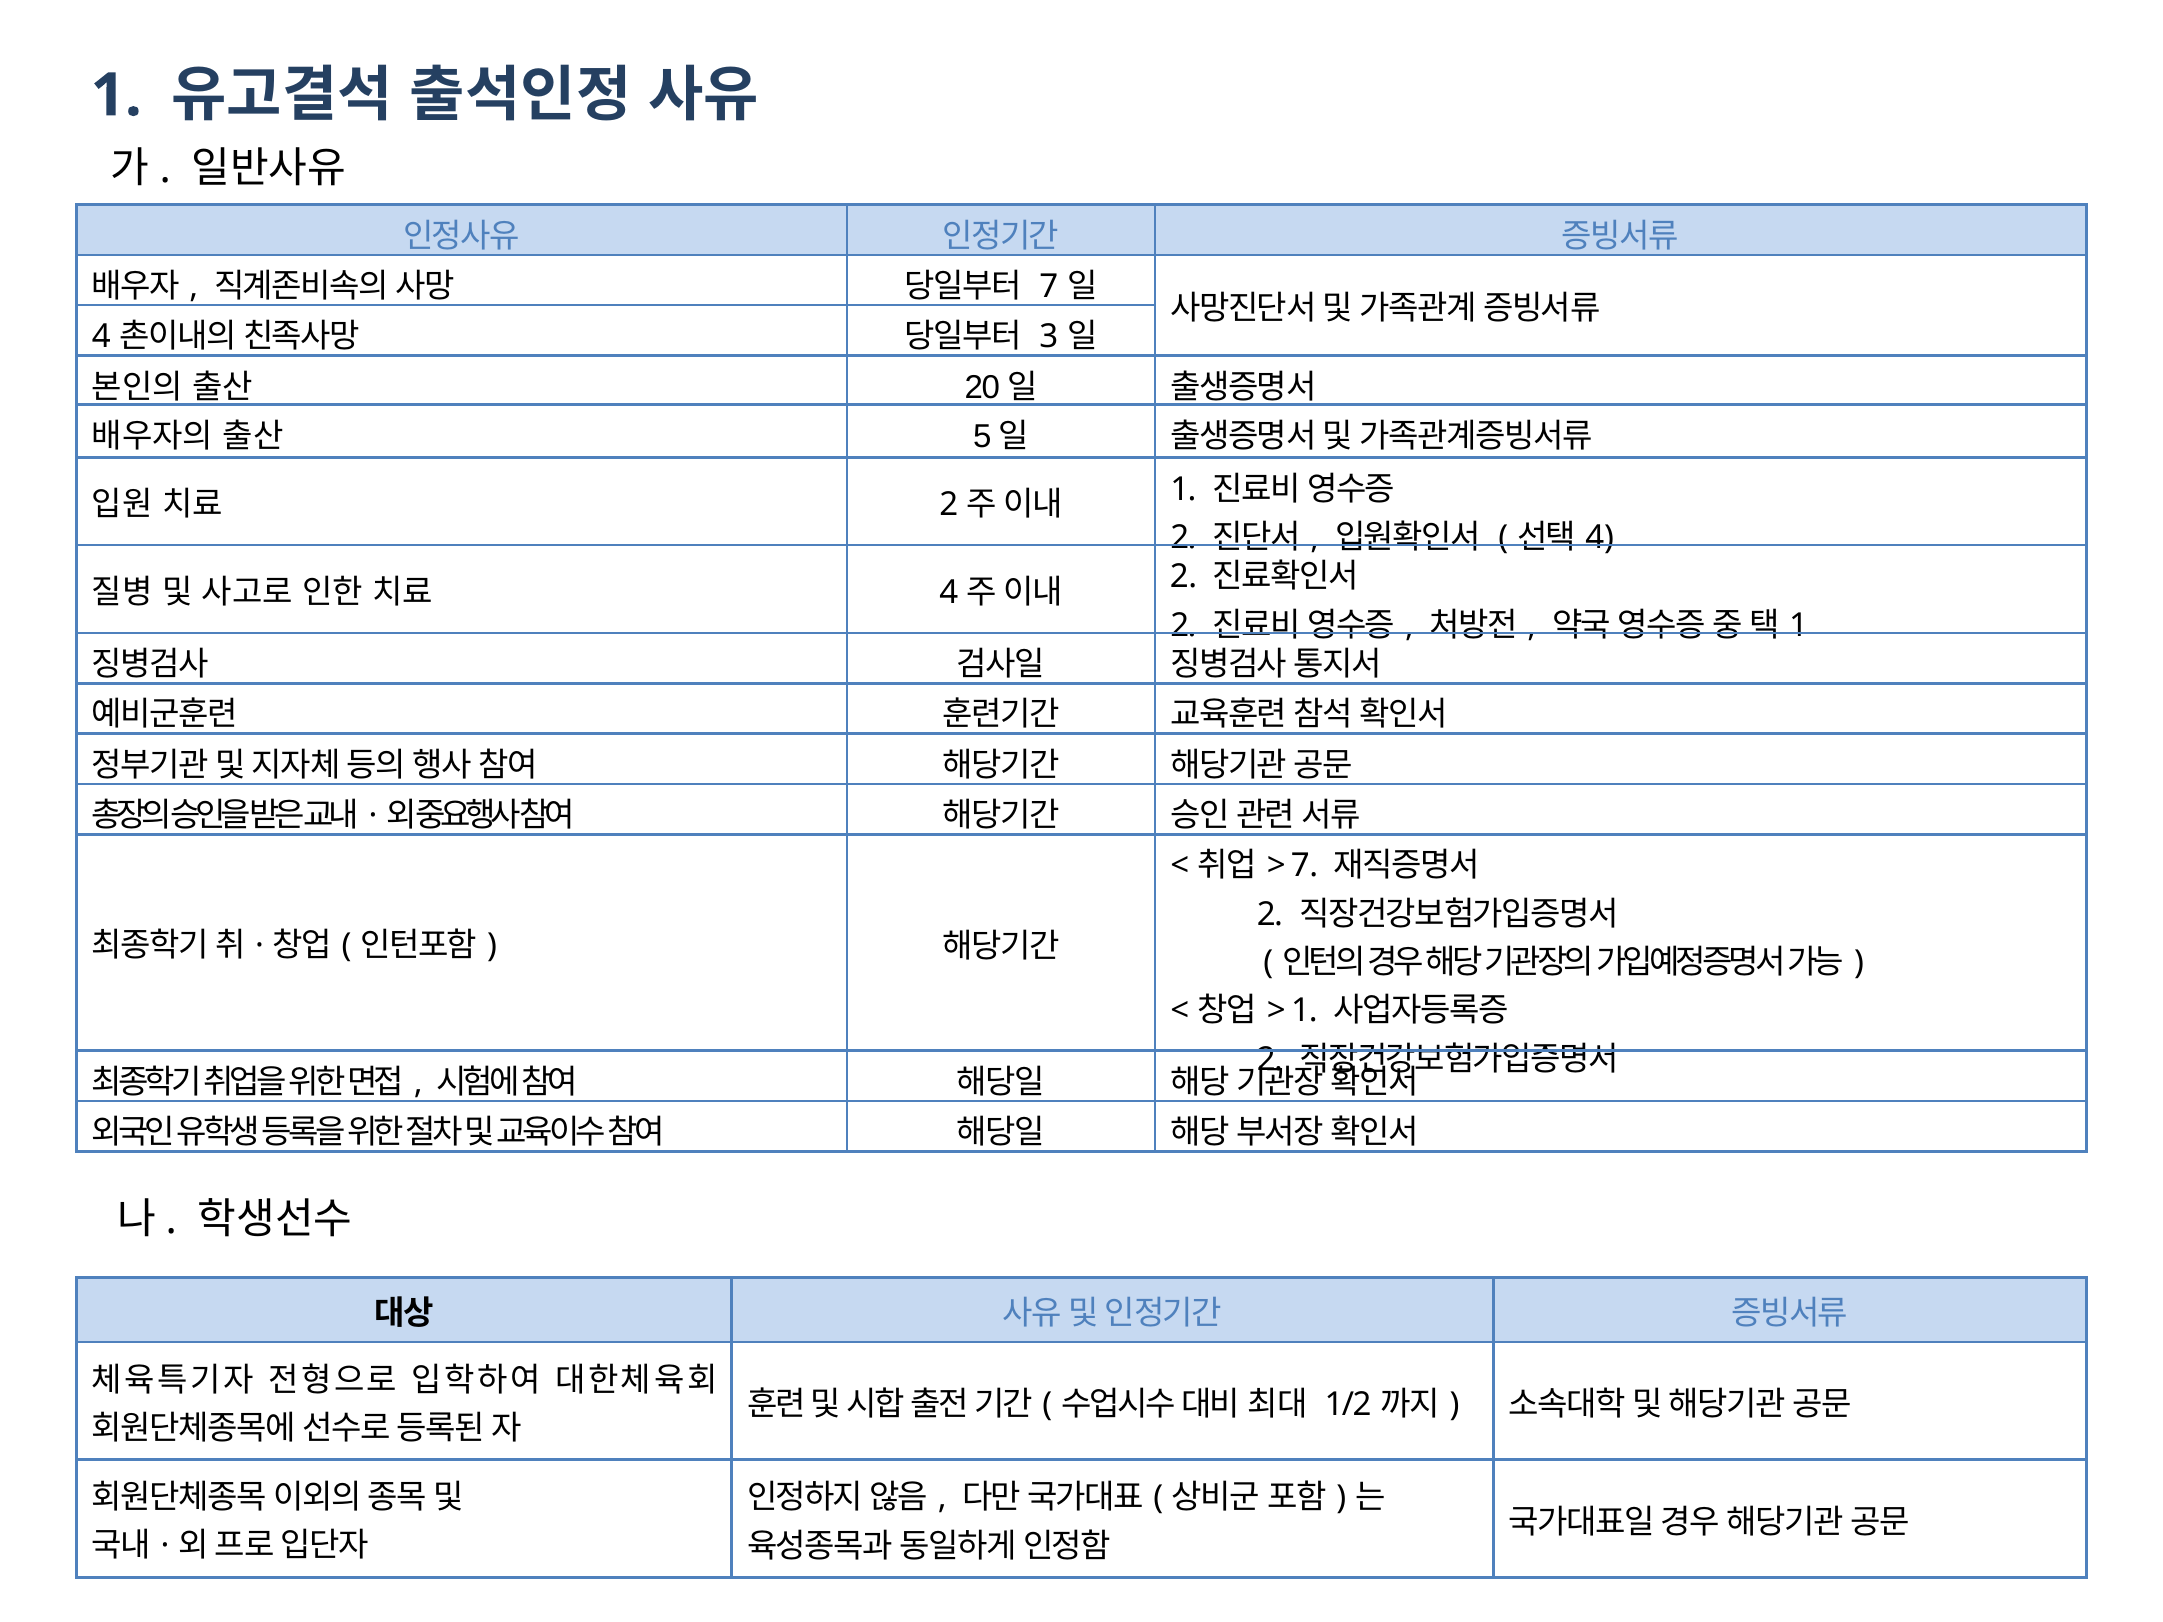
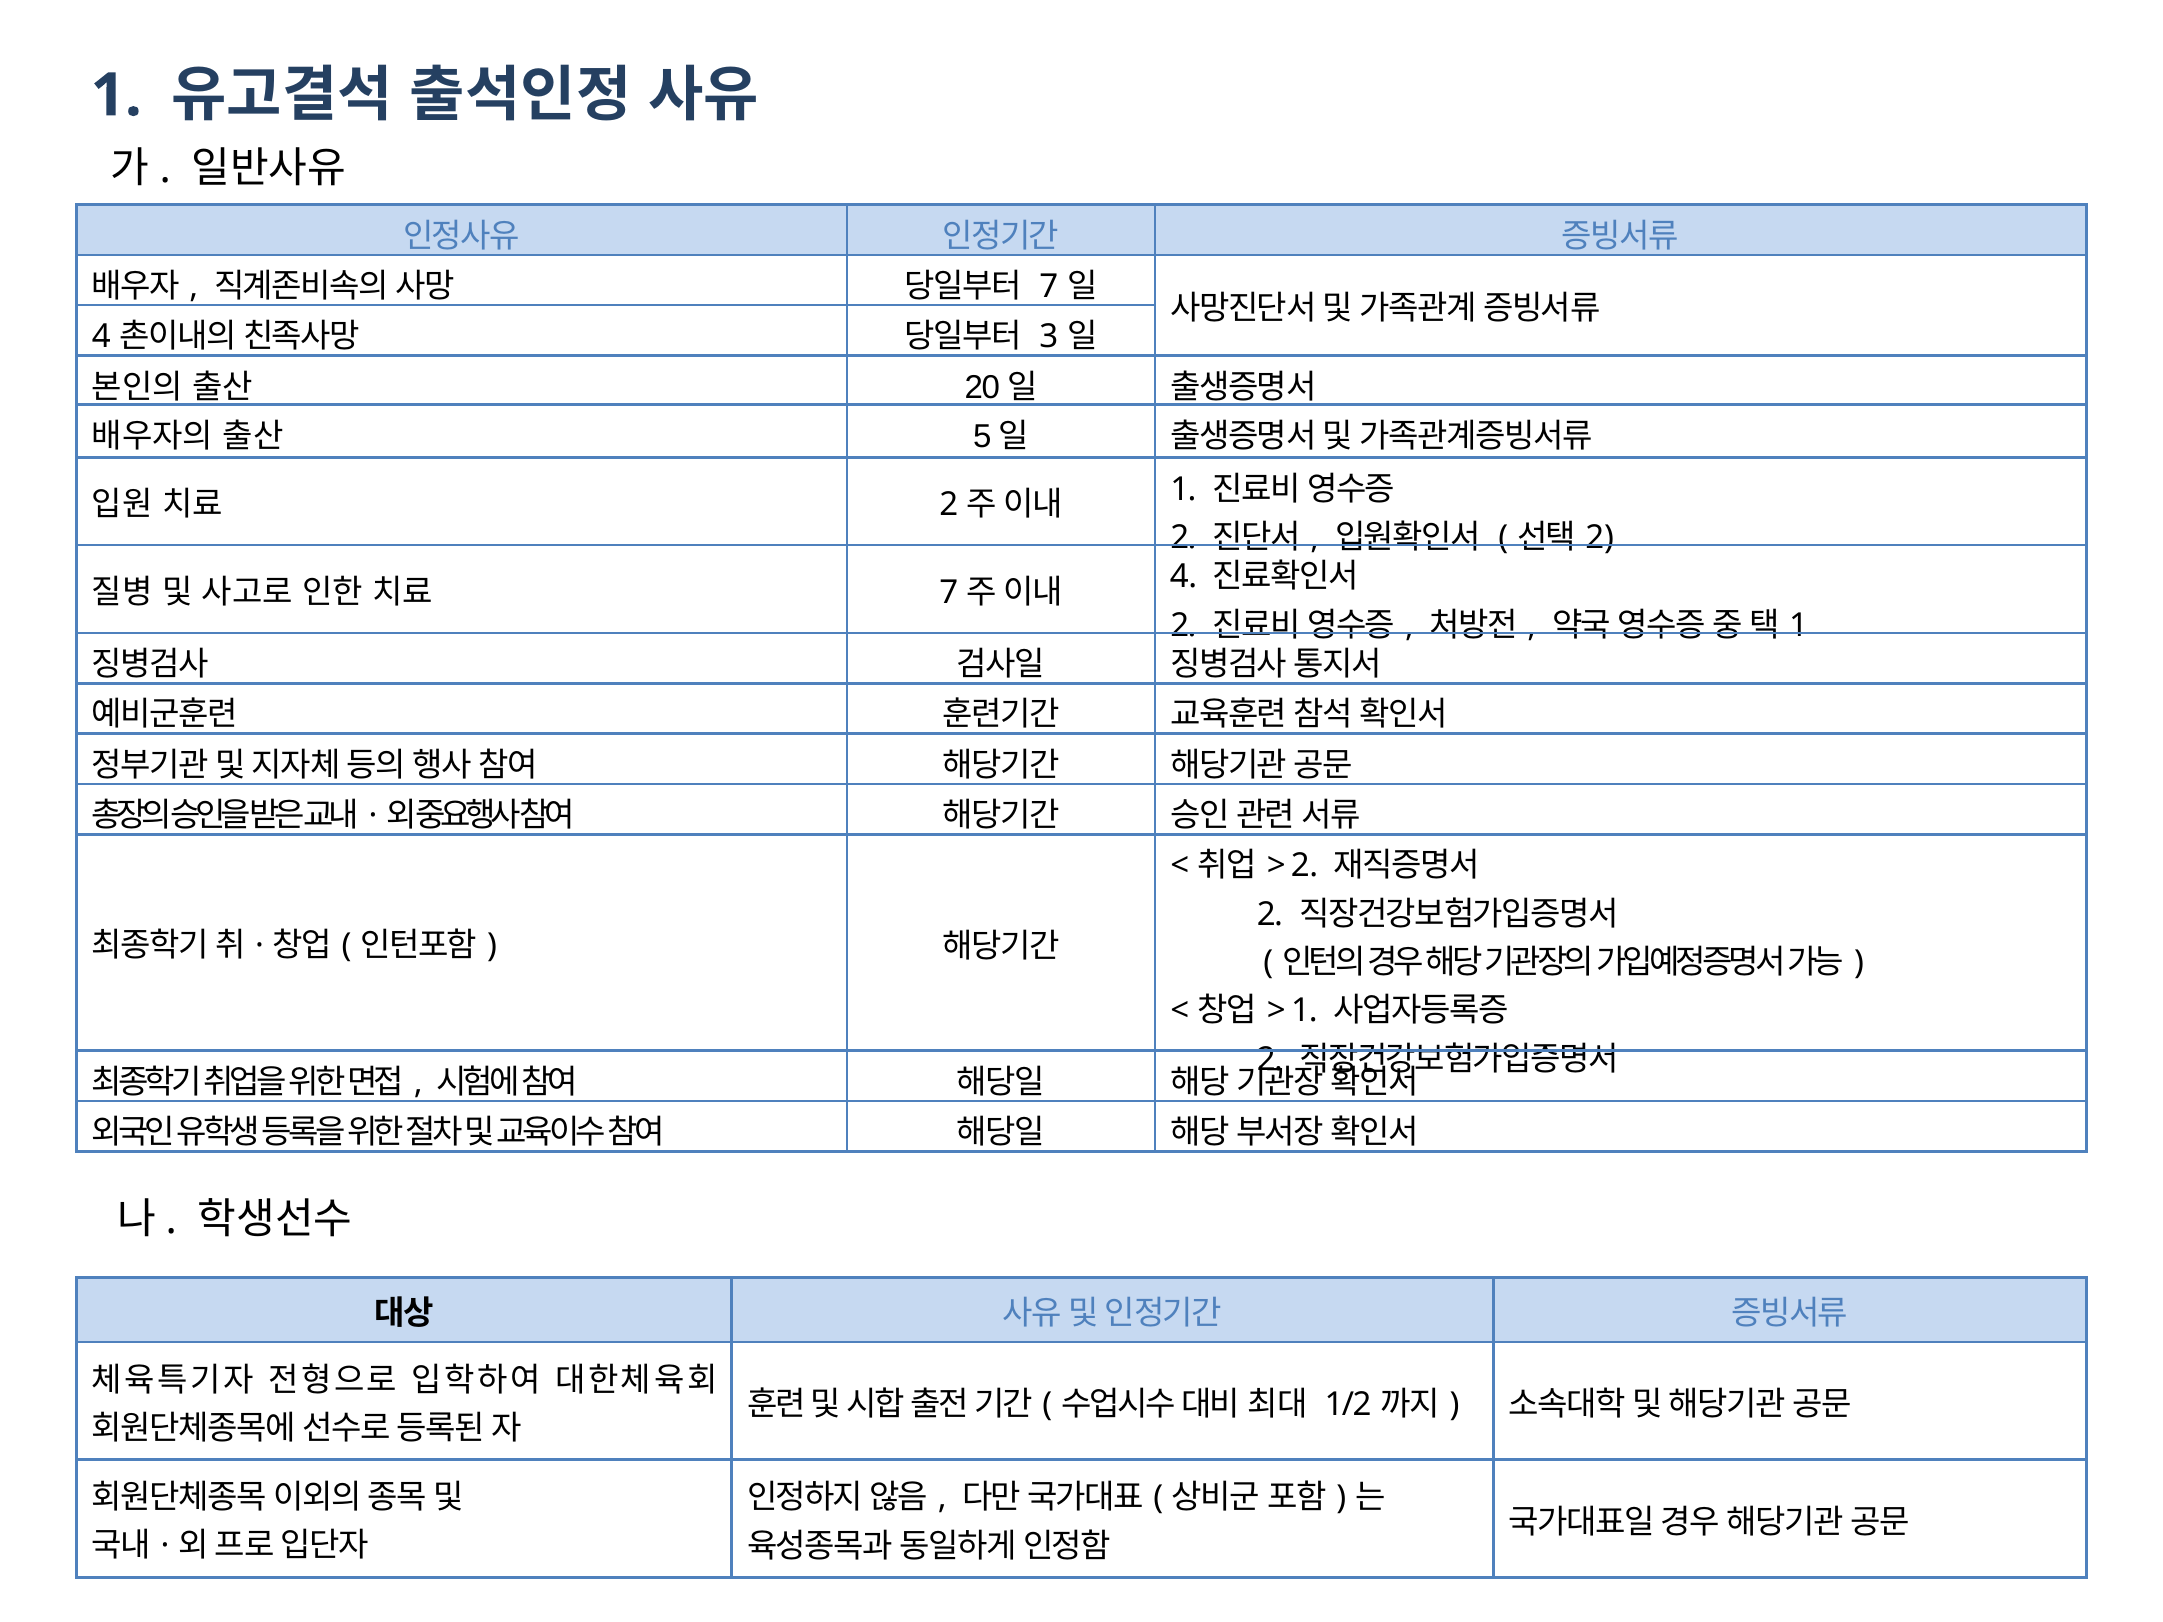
4: 4 -> 2 (1600, 538)
4: 4 -> 7 (949, 593)
2: 2 -> 4 (1184, 577)
7: 7 -> 2 (1305, 866)
